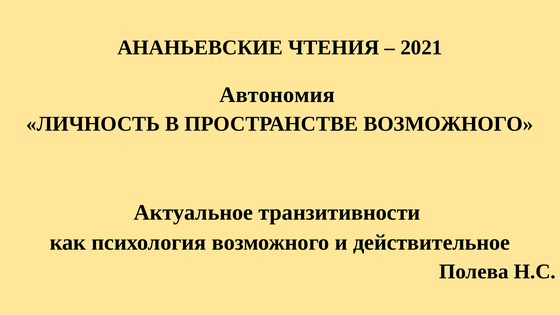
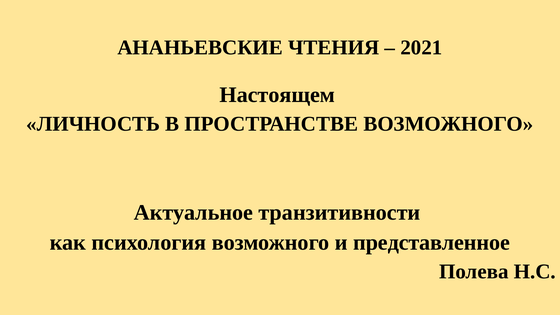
Автономия: Автономия -> Настоящем (277, 95)
действительное: действительное -> представленное (432, 242)
